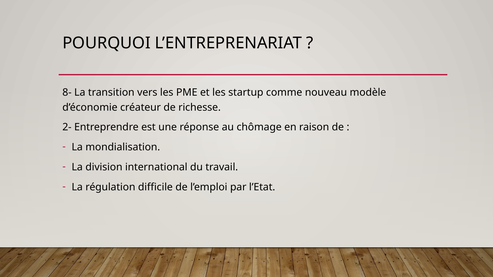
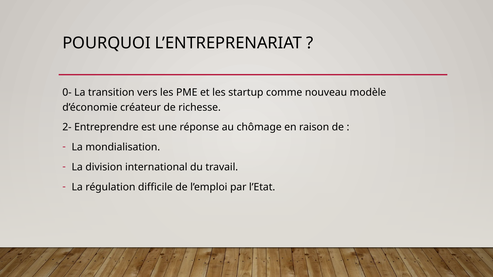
8-: 8- -> 0- (67, 93)
